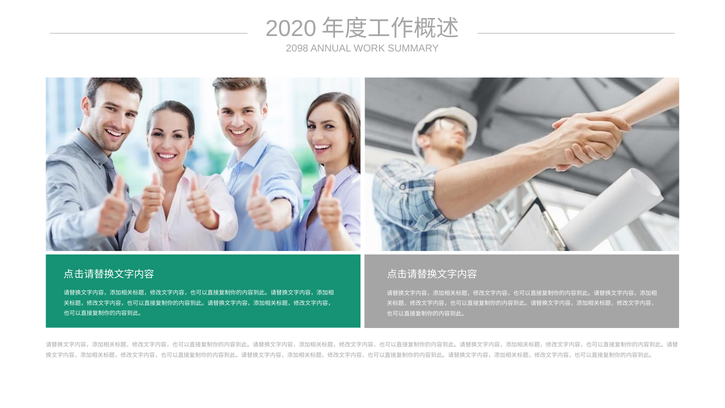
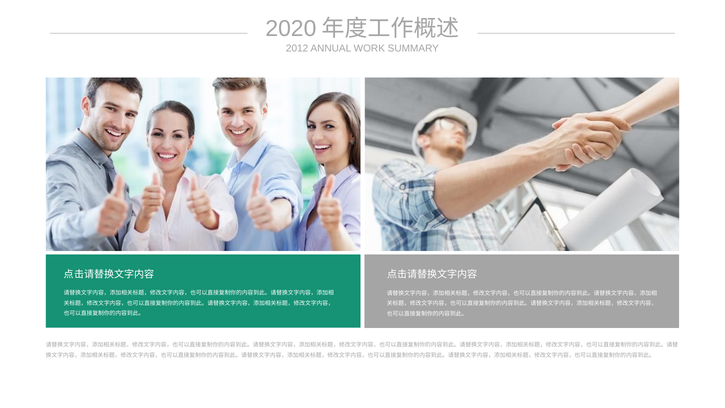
2098: 2098 -> 2012 (297, 49)
